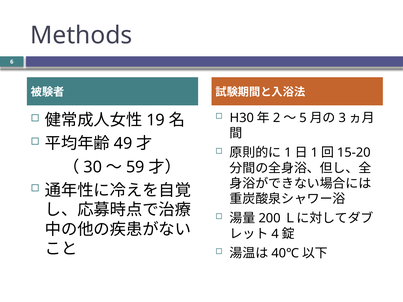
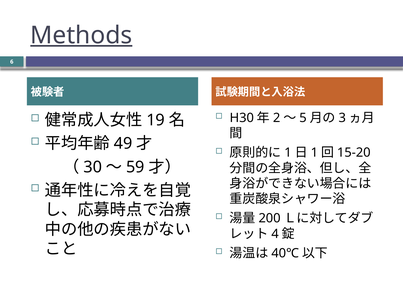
Methods underline: none -> present (81, 35)
